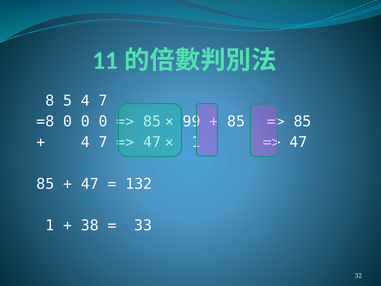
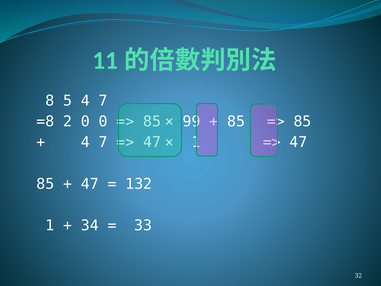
=8 0: 0 -> 2 (68, 121)
38: 38 -> 34 (90, 225)
